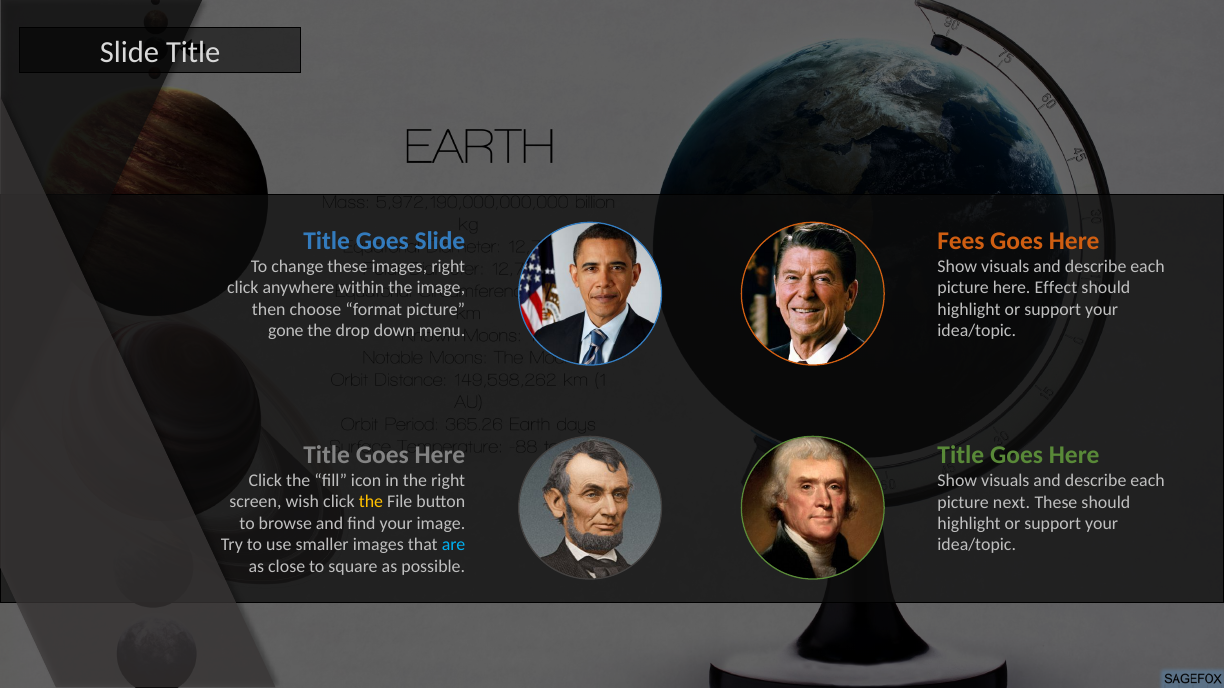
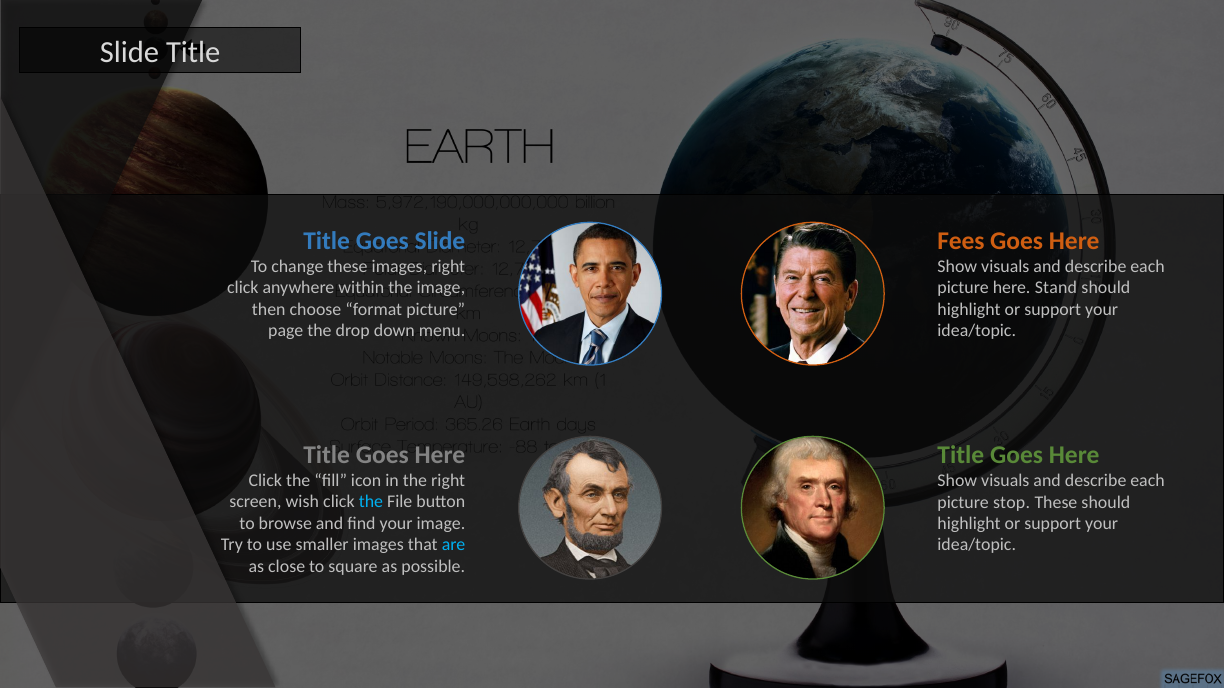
Effect: Effect -> Stand (1056, 288)
gone: gone -> page (286, 331)
the colour: yellow -> light blue (371, 502)
next: next -> stop (1012, 502)
